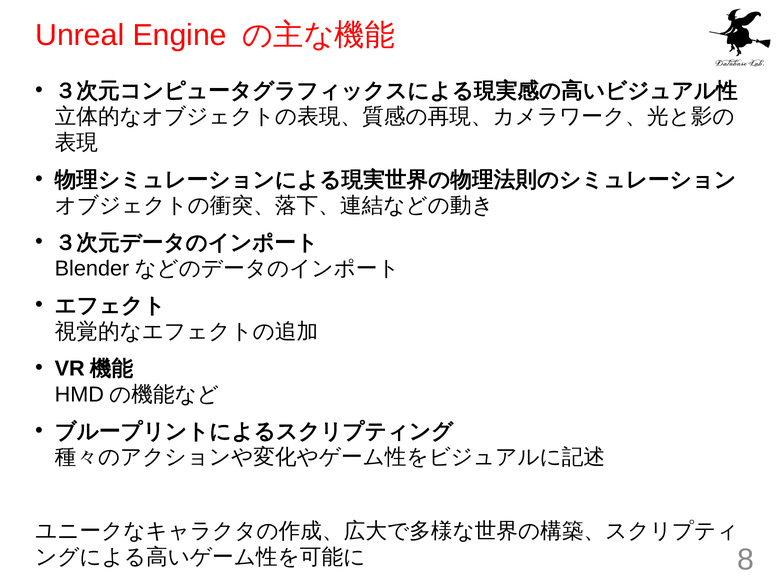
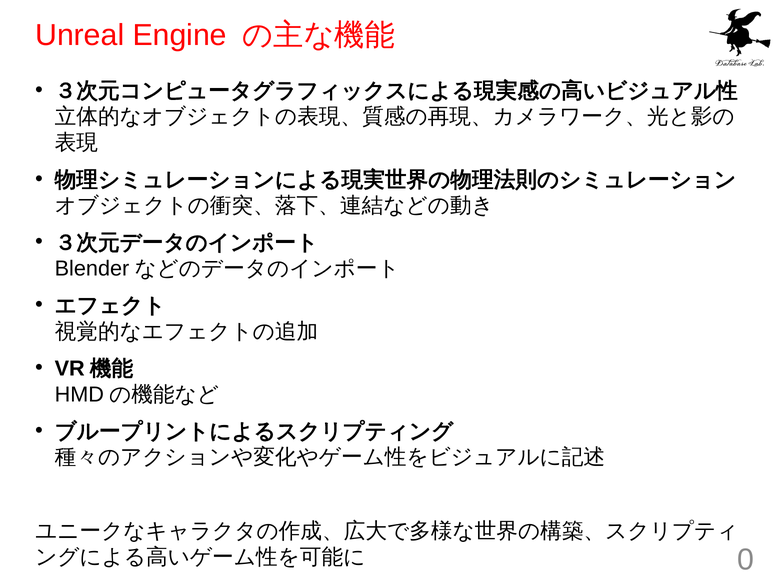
8: 8 -> 0 (746, 559)
